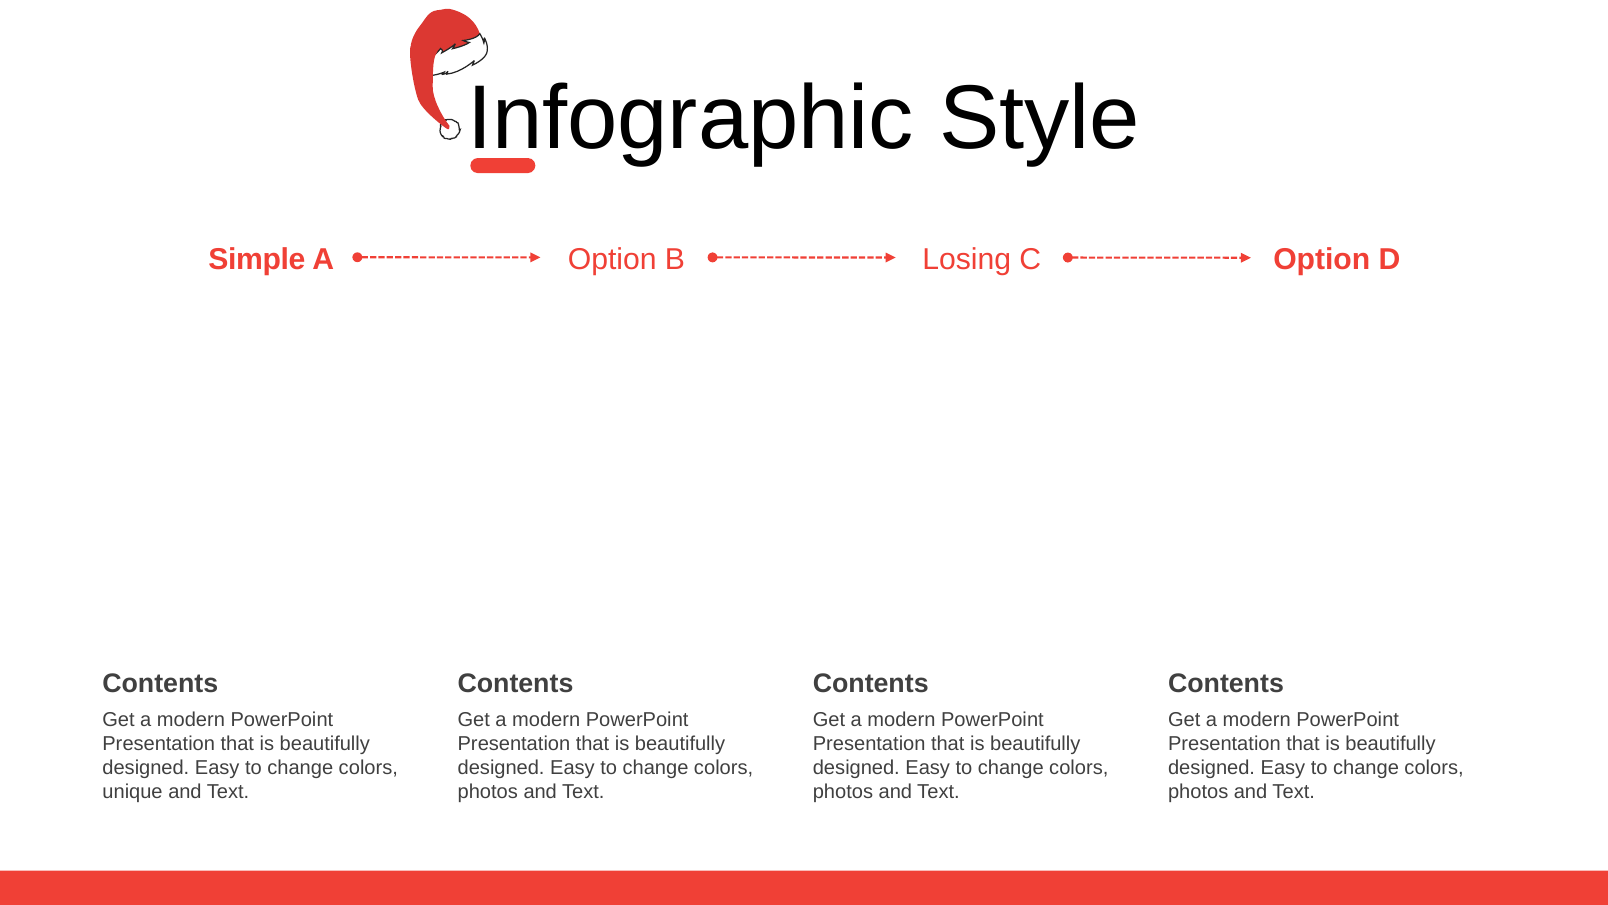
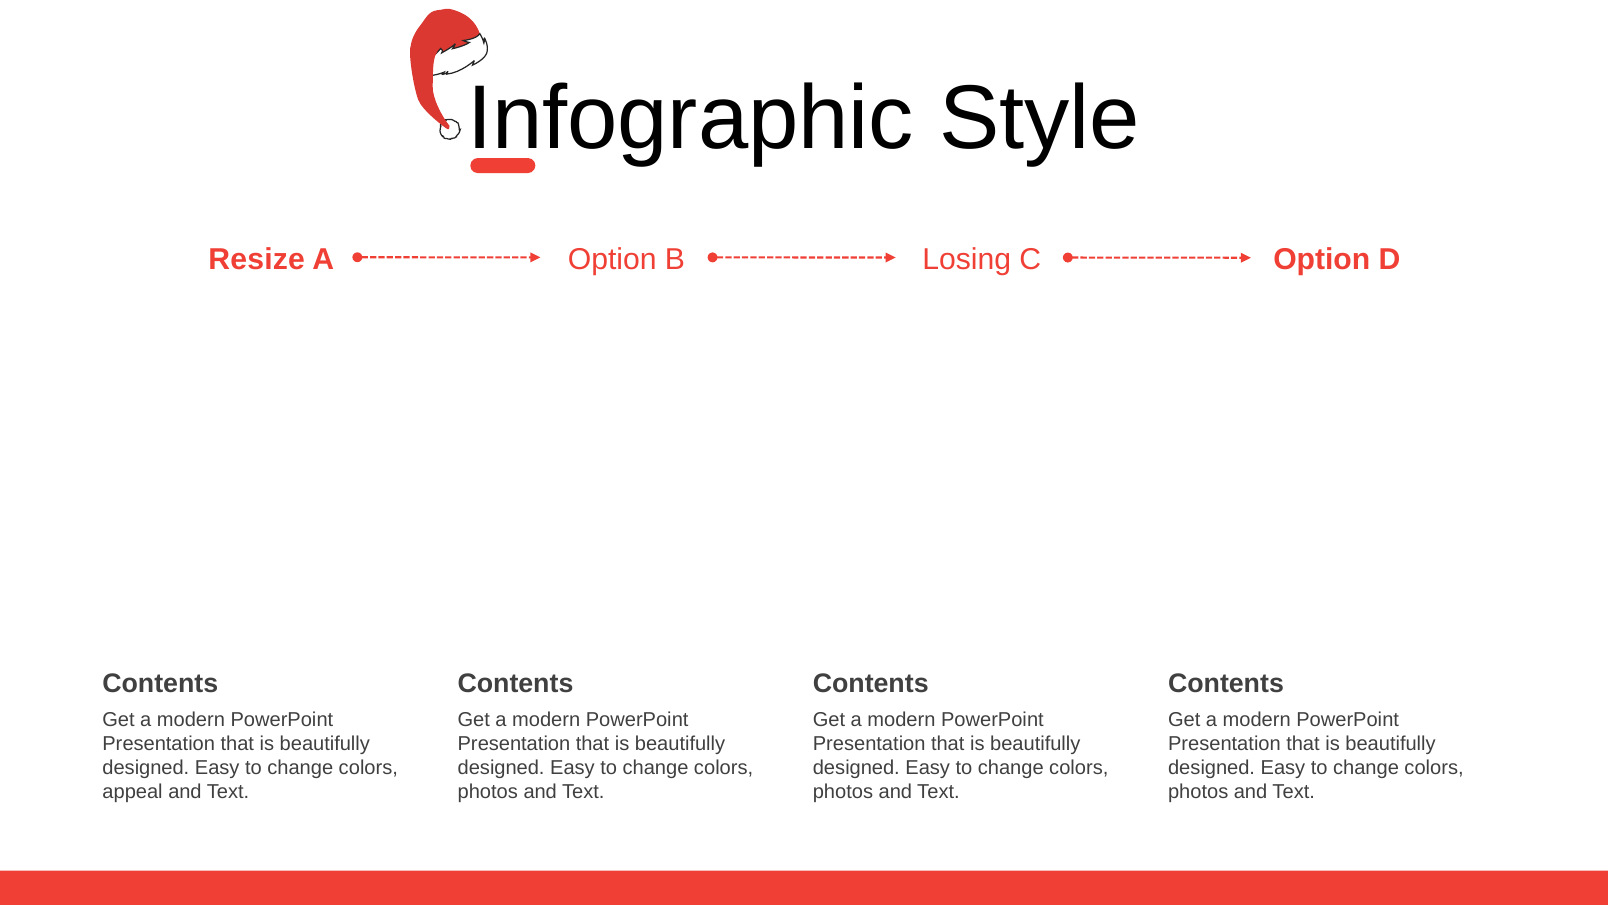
Simple: Simple -> Resize (257, 259)
unique: unique -> appeal (133, 792)
